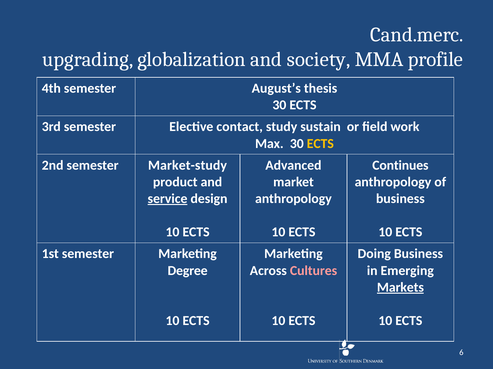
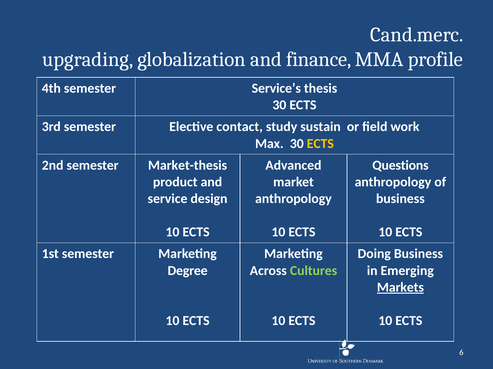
society: society -> finance (319, 59)
August’s: August’s -> Service’s (276, 89)
Market-study: Market-study -> Market-thesis (188, 166)
Continues: Continues -> Questions (400, 166)
service underline: present -> none (168, 199)
Cultures colour: pink -> light green (314, 271)
